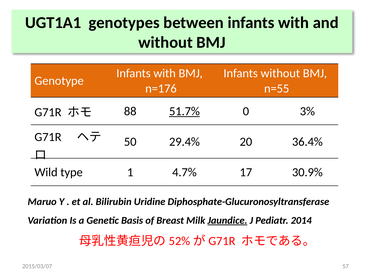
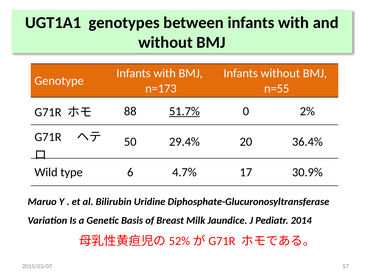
n=176: n=176 -> n=173 (161, 88)
3%: 3% -> 2% (307, 111)
1: 1 -> 6 (130, 172)
Jaundice underline: present -> none (227, 220)
